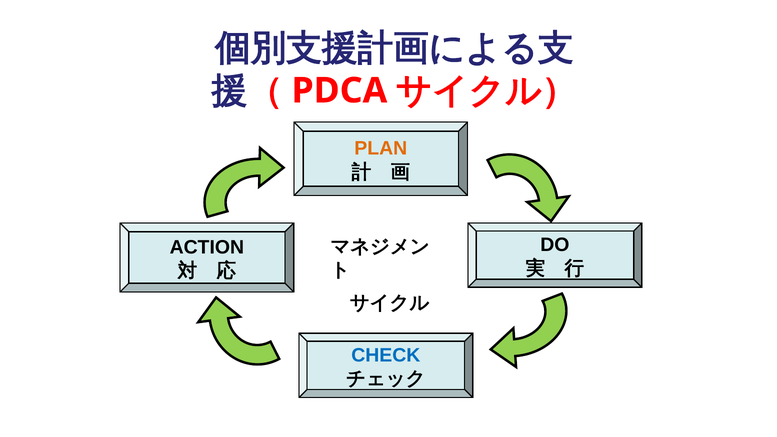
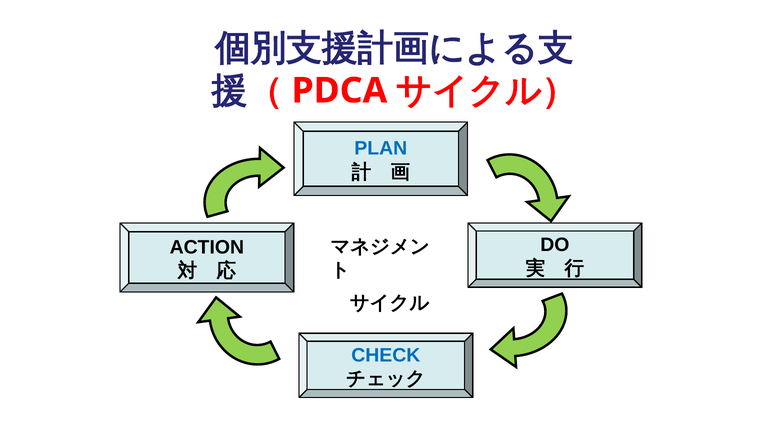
PLAN colour: orange -> blue (381, 149)
